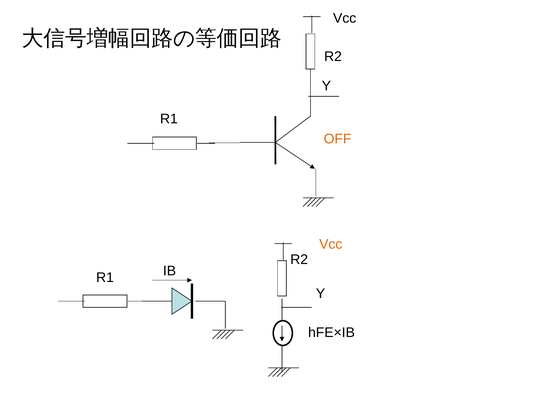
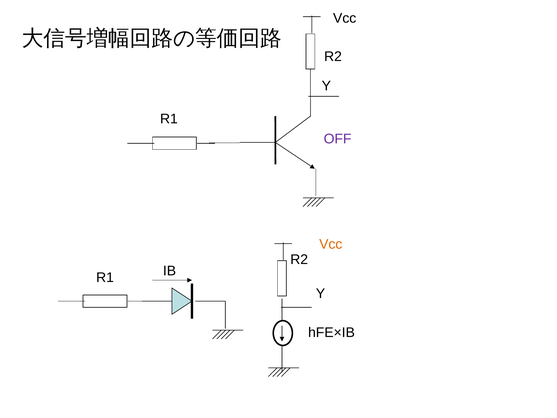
OFF colour: orange -> purple (338, 139)
